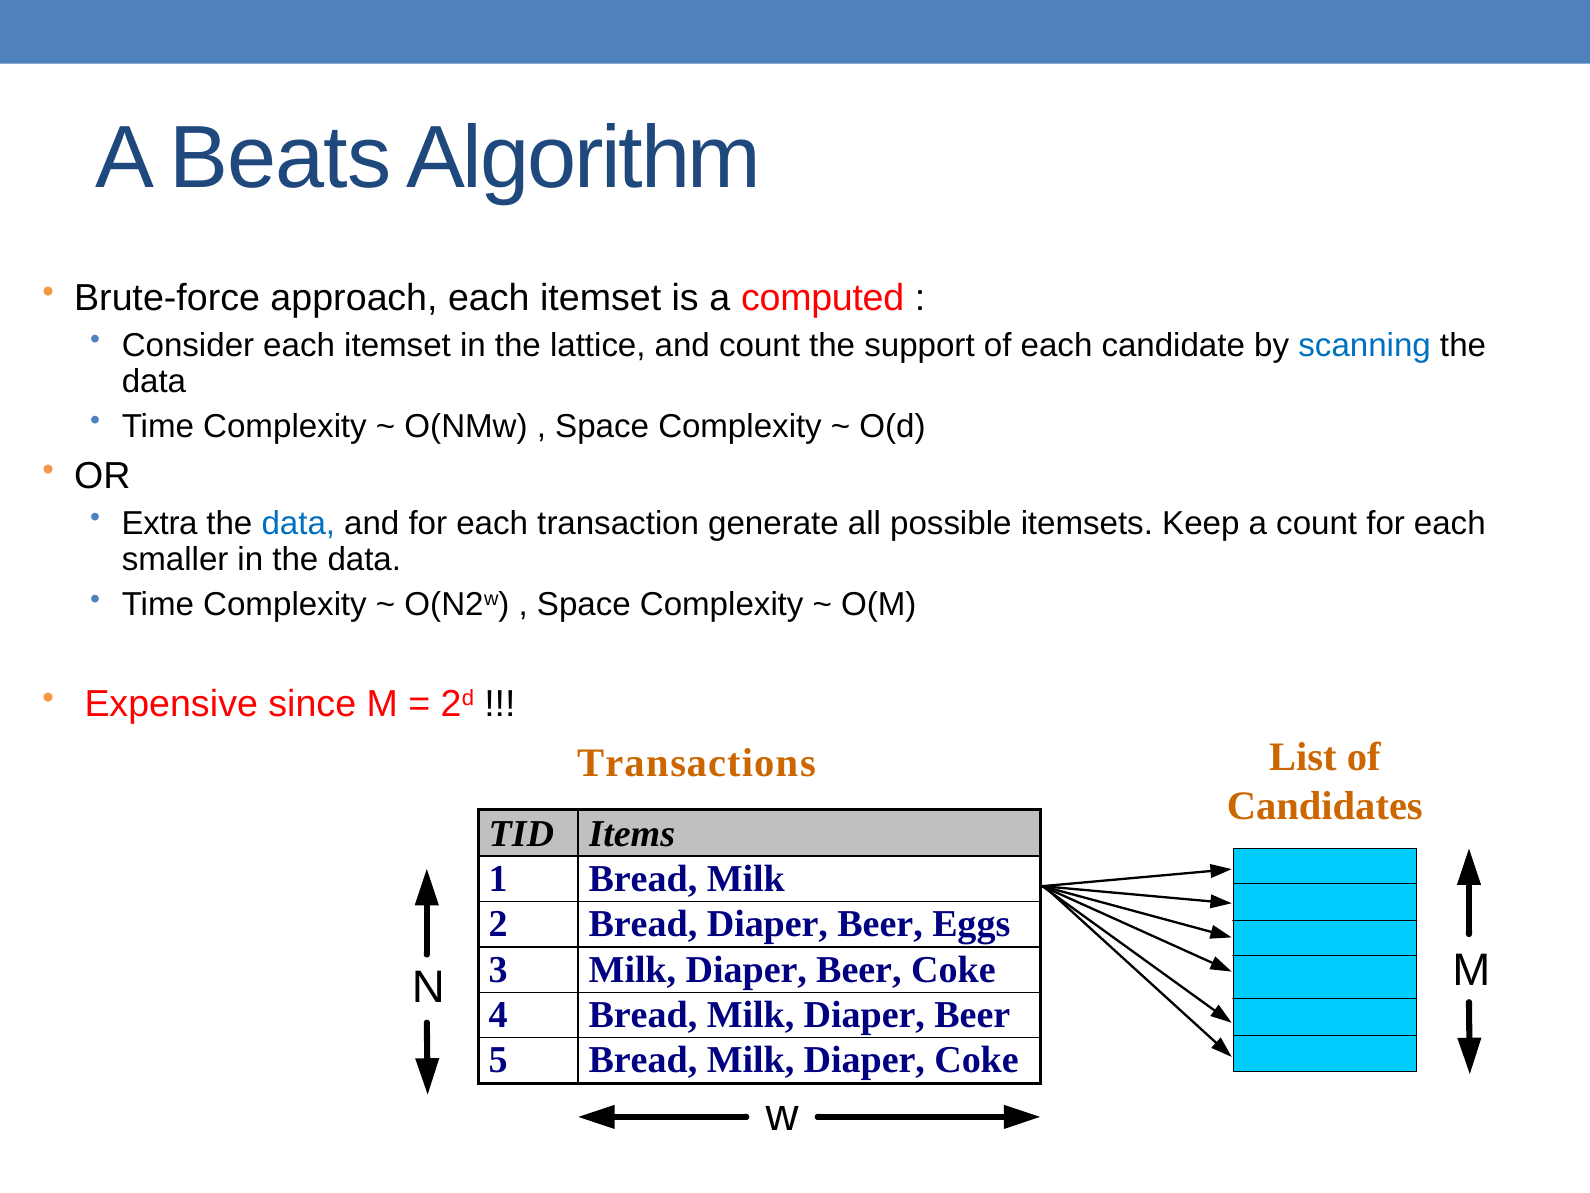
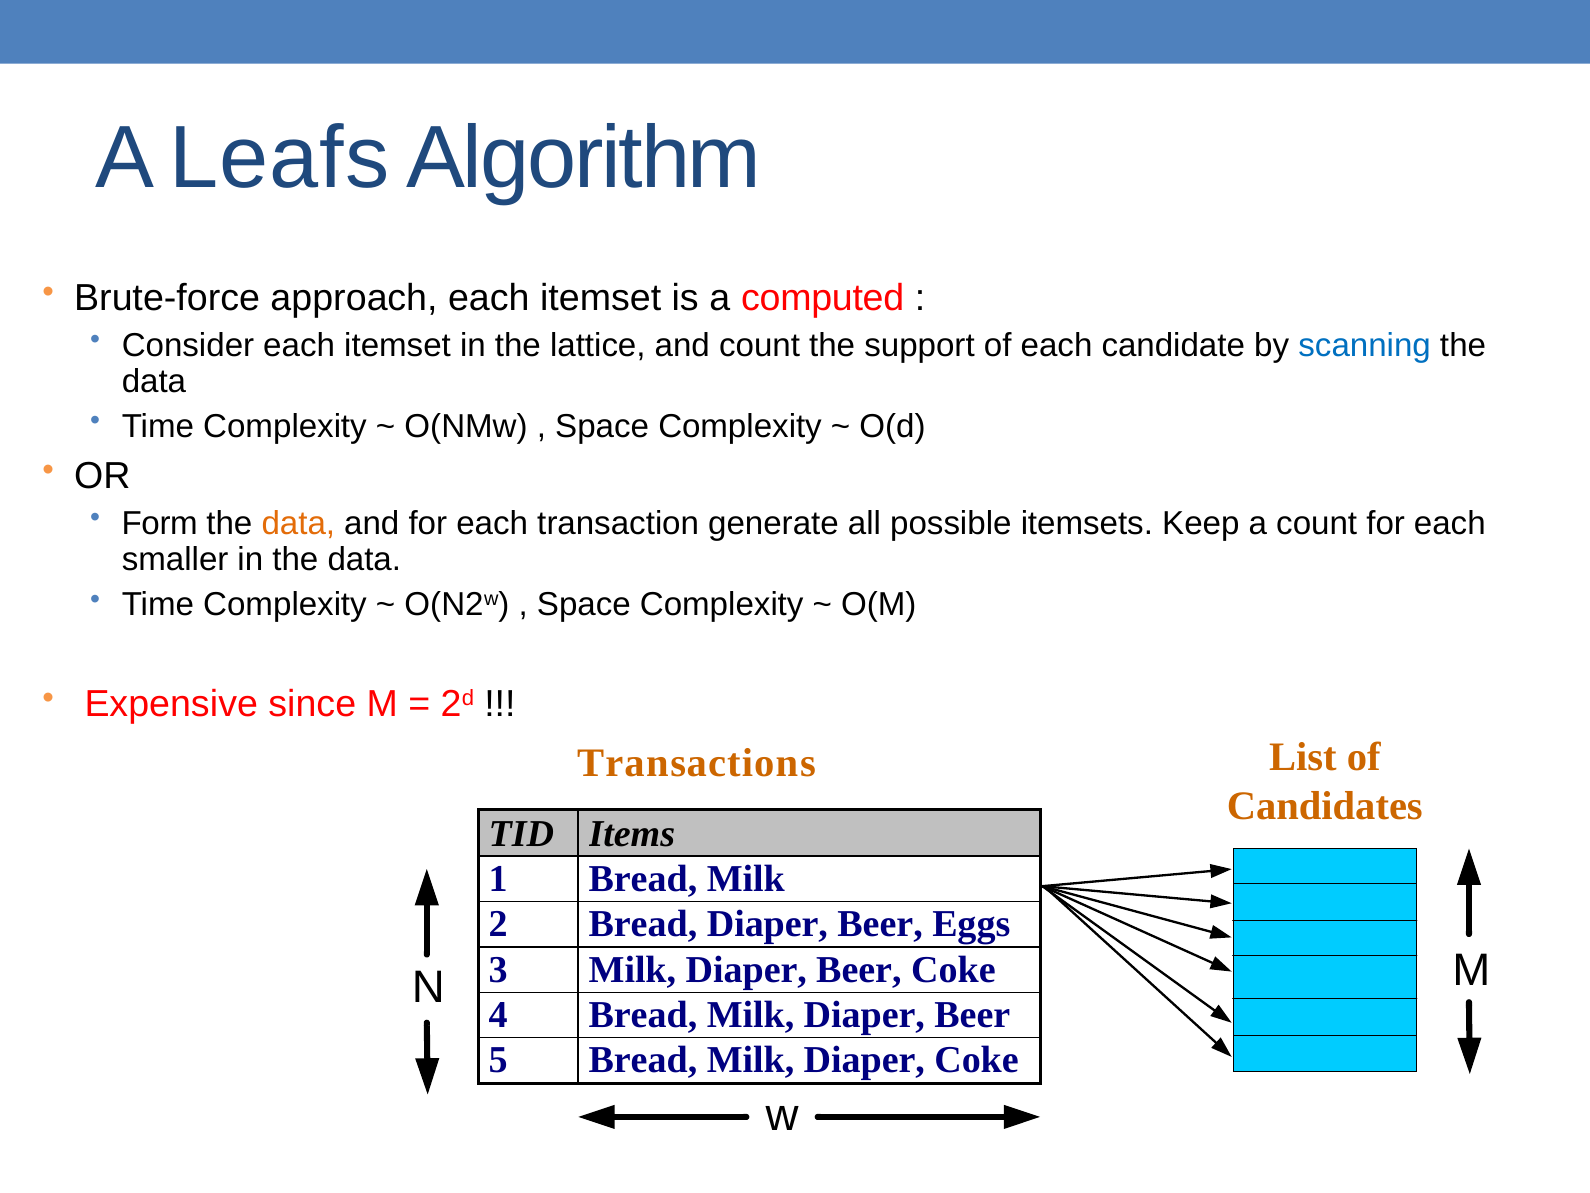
Beats: Beats -> Leafs (280, 159)
Extra: Extra -> Form (160, 523)
data colour: blue -> orange (298, 523)
